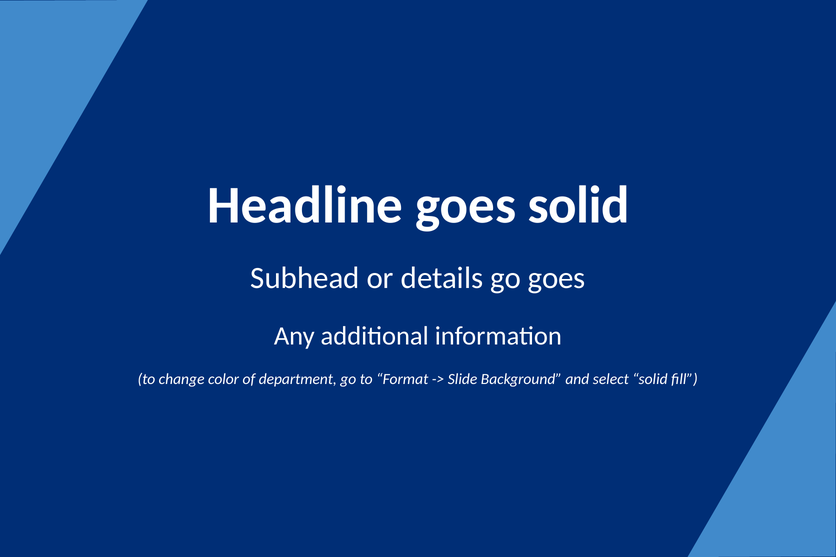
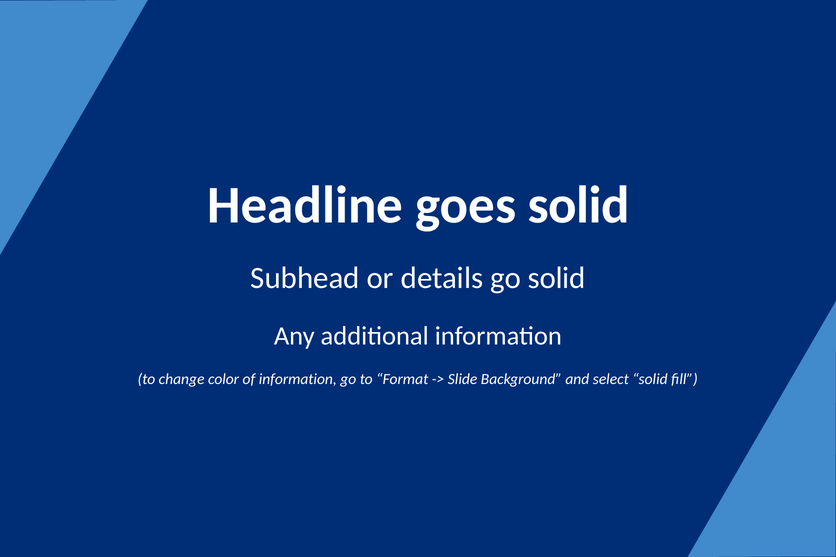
go goes: goes -> solid (557, 278)
of department: department -> information (298, 379)
